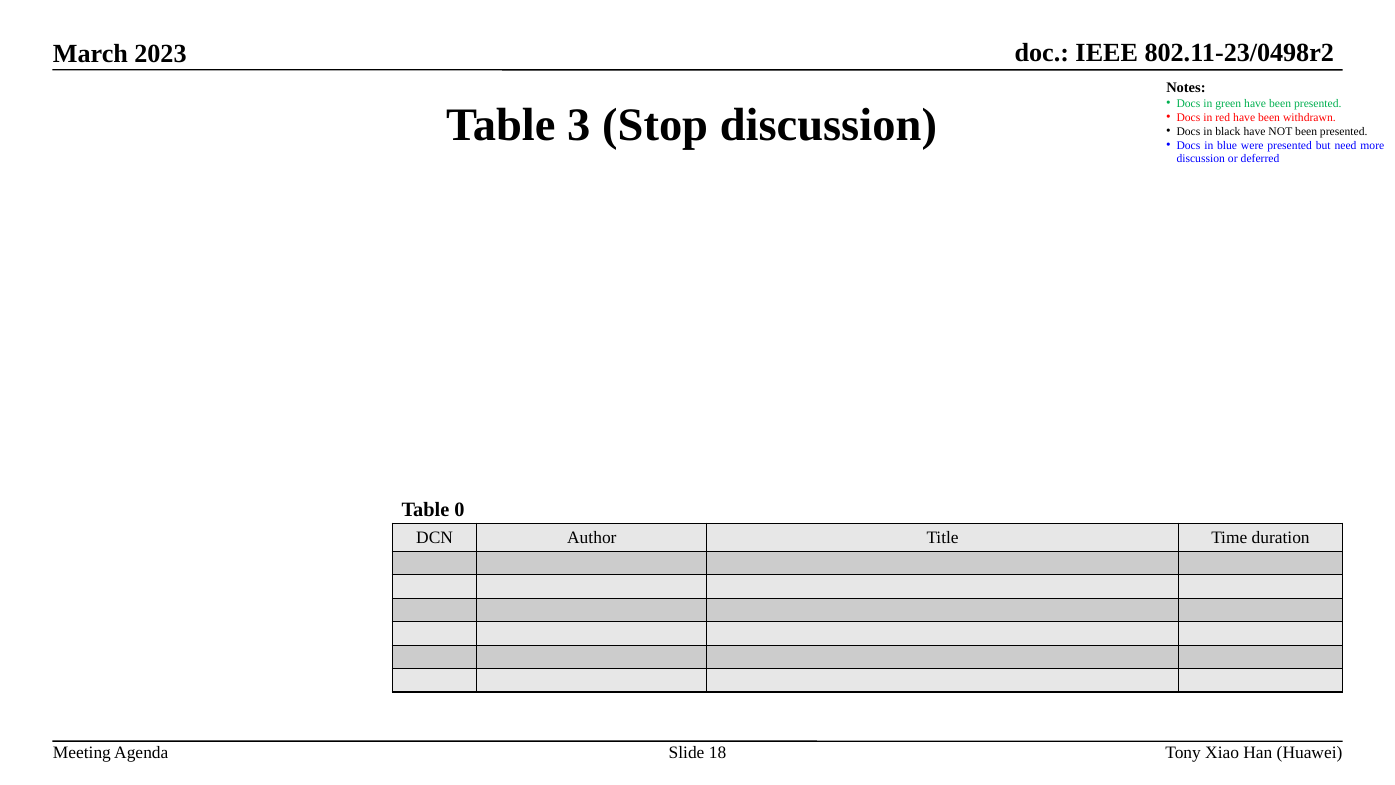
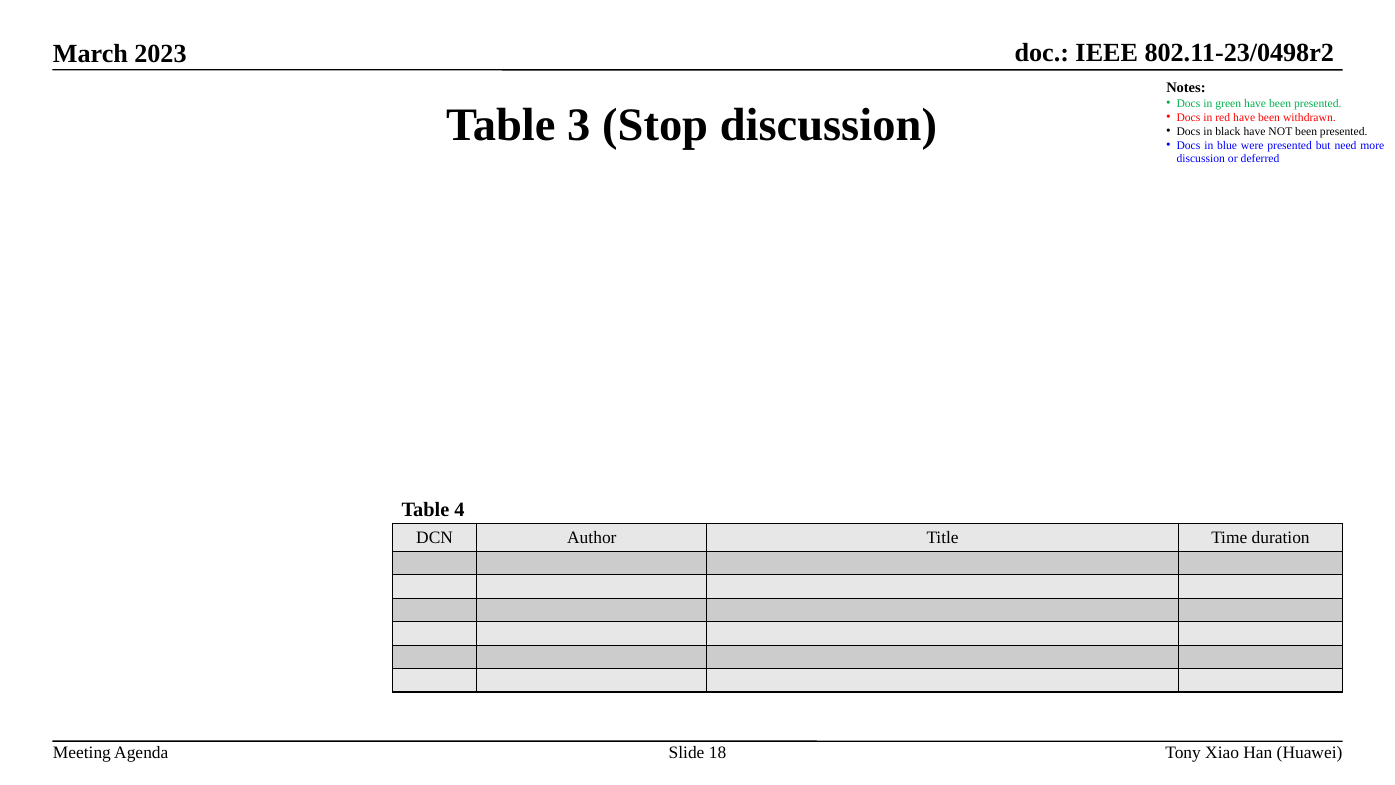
0: 0 -> 4 (460, 510)
